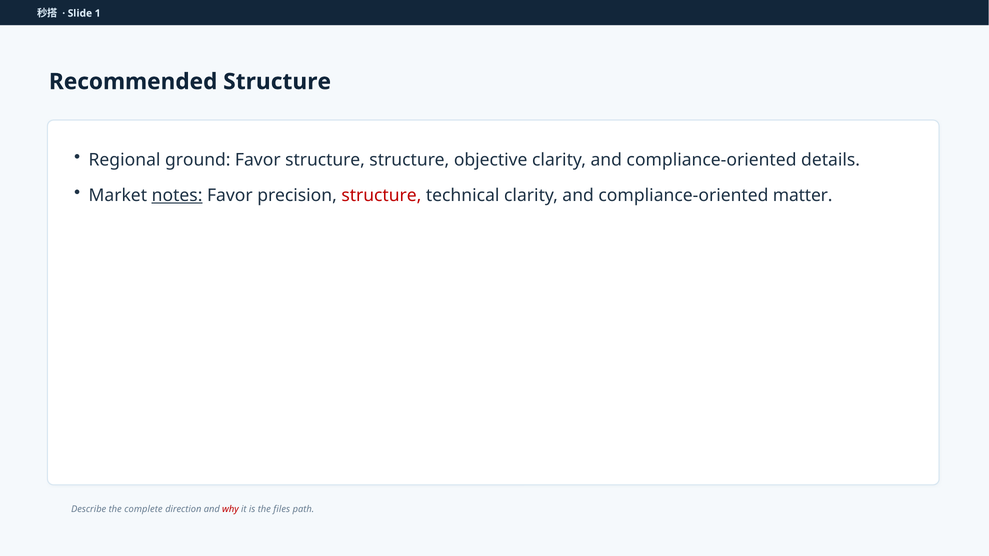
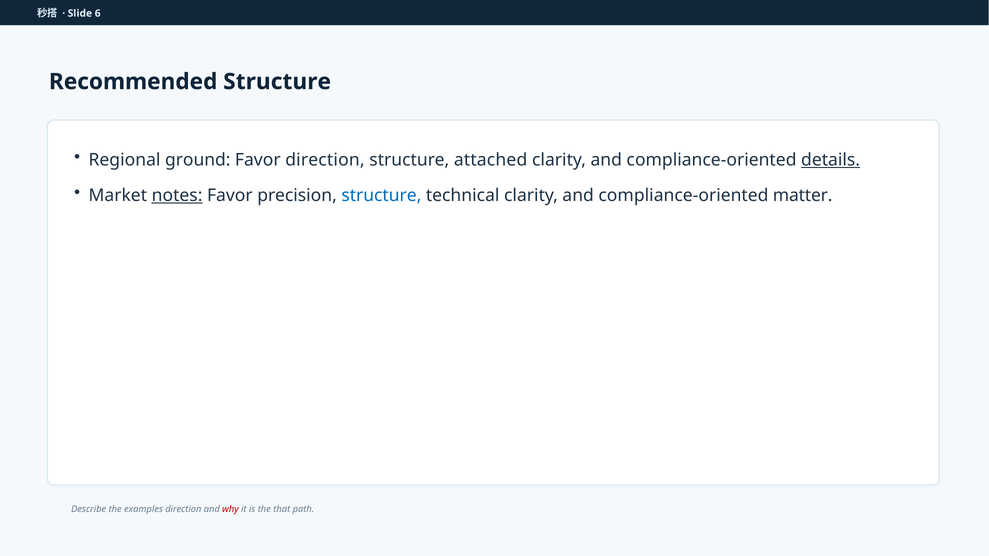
1: 1 -> 6 (98, 13)
Favor structure: structure -> direction (325, 160)
objective: objective -> attached (491, 160)
details underline: none -> present (831, 160)
structure colour: red -> blue (381, 196)
complete: complete -> examples (143, 509)
files: files -> that (282, 509)
